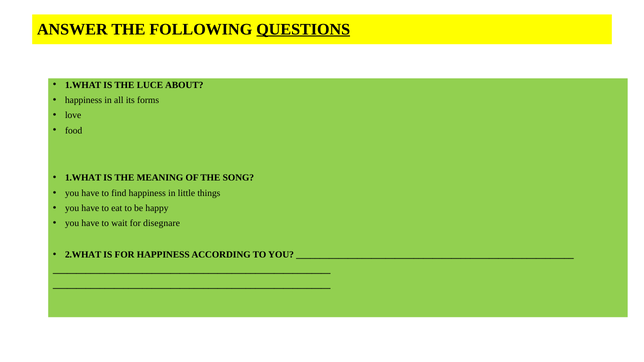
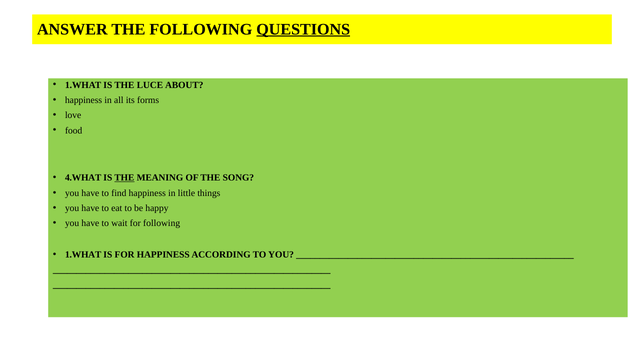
1.WHAT: 1.WHAT -> 4.WHAT (83, 178)
THE underline: none -> present (124, 178)
for disegnare: disegnare -> following (162, 223)
2.WHAT: 2.WHAT -> 1.WHAT (83, 255)
